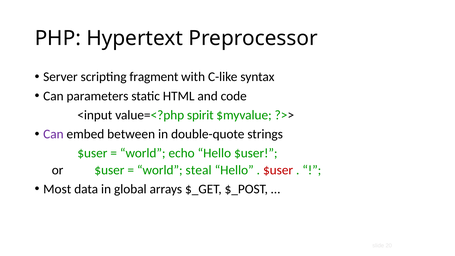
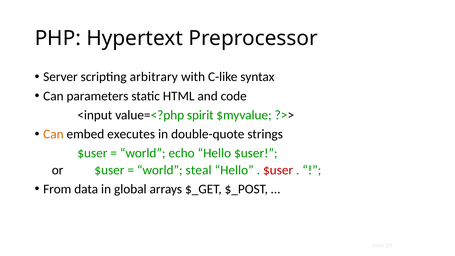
fragment: fragment -> arbitrary (154, 77)
Can colour: purple -> orange (53, 134)
between: between -> executes (131, 134)
Most: Most -> From (57, 189)
